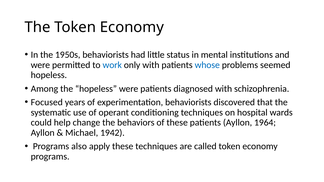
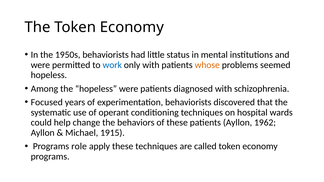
whose colour: blue -> orange (207, 65)
1964: 1964 -> 1962 (265, 123)
1942: 1942 -> 1915 (112, 133)
also: also -> role (79, 147)
